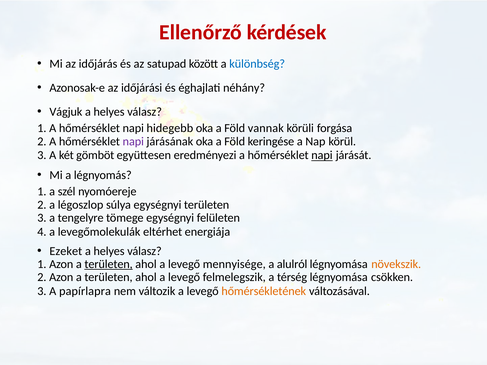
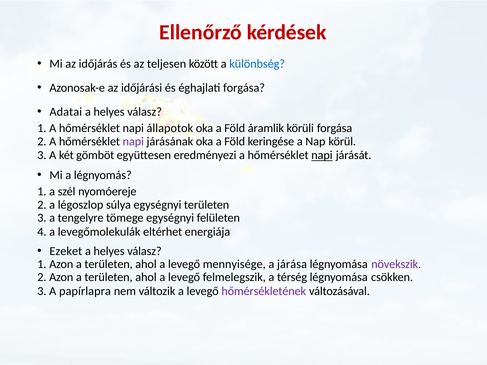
satupad: satupad -> teljesen (167, 64)
éghajlati néhány: néhány -> forgása (244, 88)
Vágjuk: Vágjuk -> Adatai (66, 112)
hidegebb: hidegebb -> állapotok (170, 128)
vannak: vannak -> áramlik (266, 128)
területen underline: present -> none (109, 264)
alulról: alulról -> járása (292, 264)
növekszik colour: orange -> purple (396, 264)
hőmérsékletének colour: orange -> purple (264, 291)
